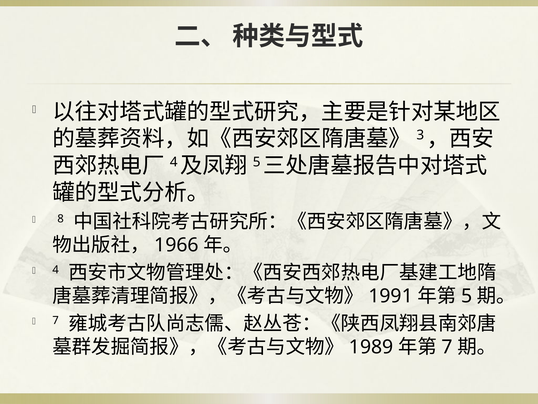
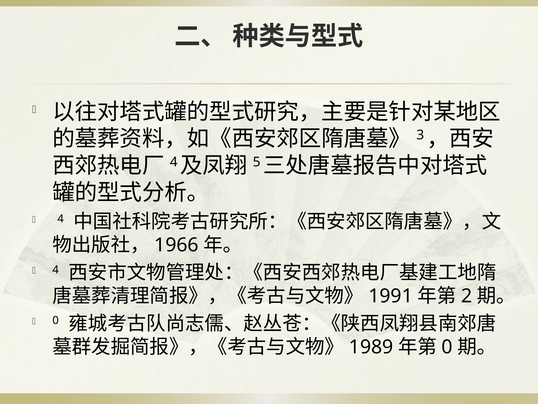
8: 8 -> 4 (61, 219)
5: 5 -> 2 (467, 296)
7: 7 -> 0 (56, 320)
7: 7 -> 0 (447, 346)
